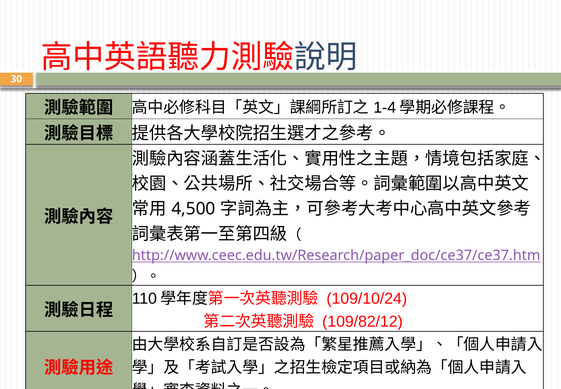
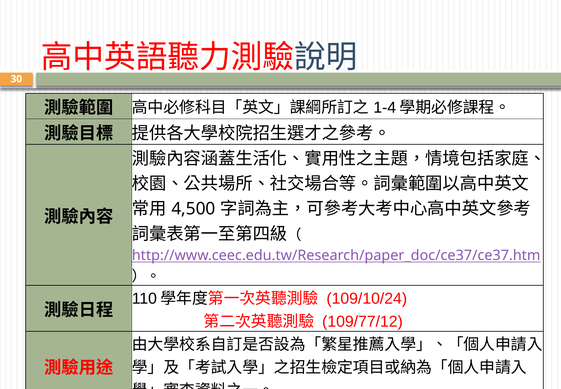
109/82/12: 109/82/12 -> 109/77/12 (362, 321)
